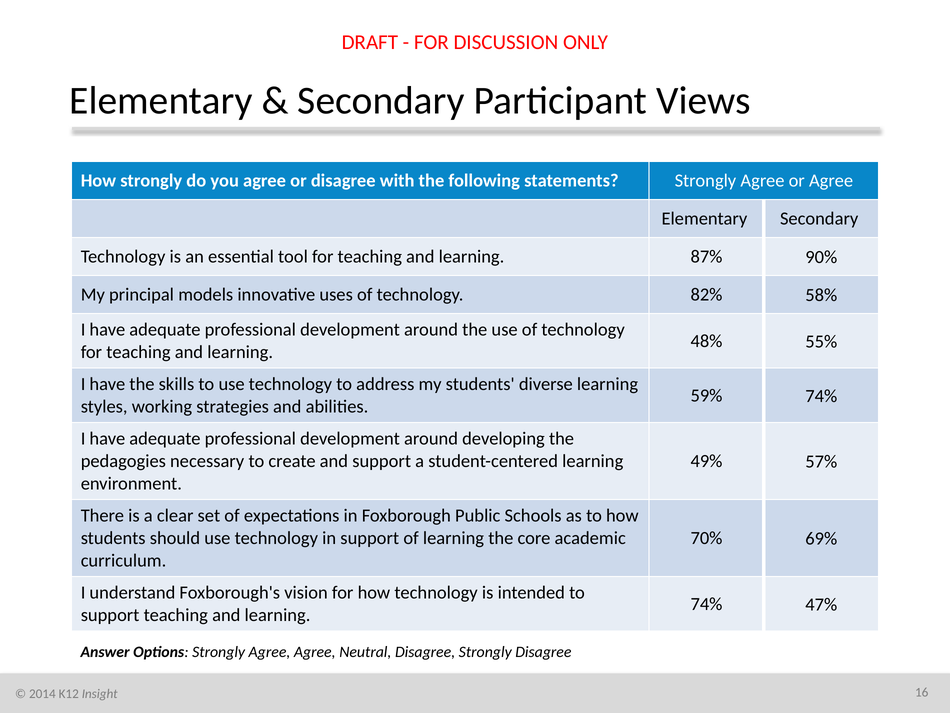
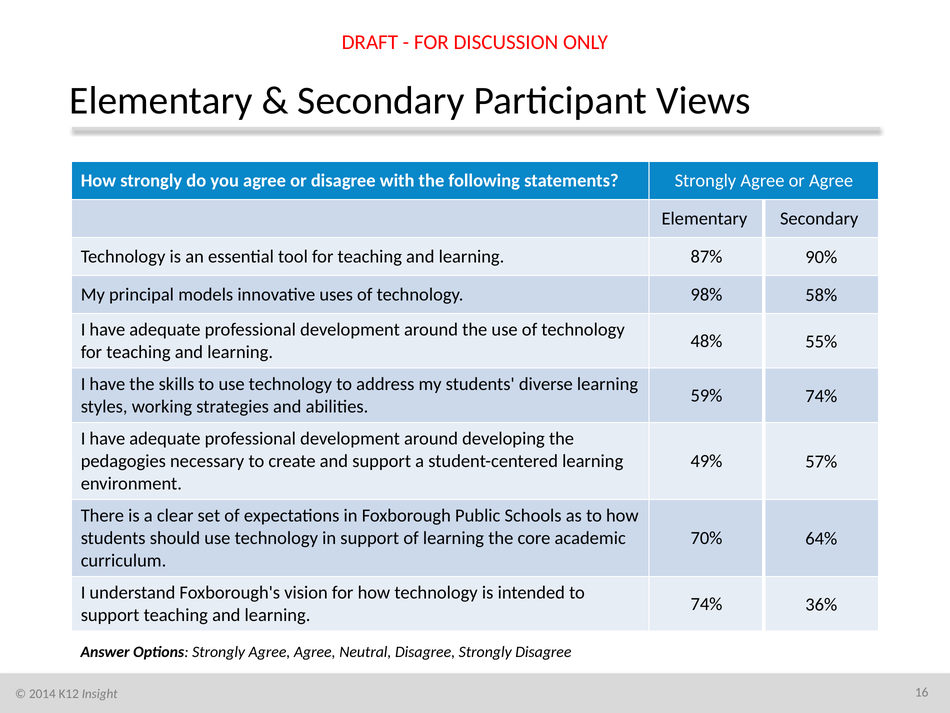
82%: 82% -> 98% (706, 294)
69%: 69% -> 64% (821, 538)
47%: 47% -> 36% (821, 604)
